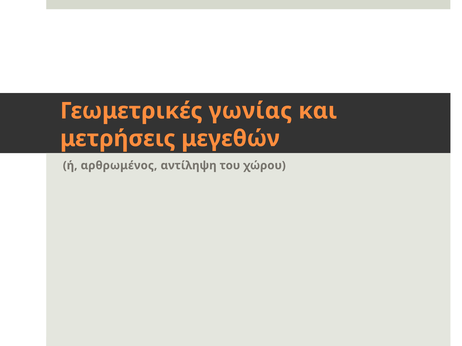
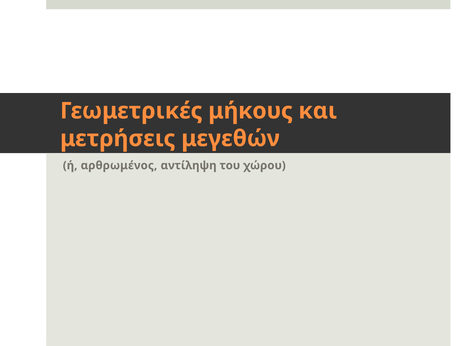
γωνίας: γωνίας -> μήκους (251, 111)
